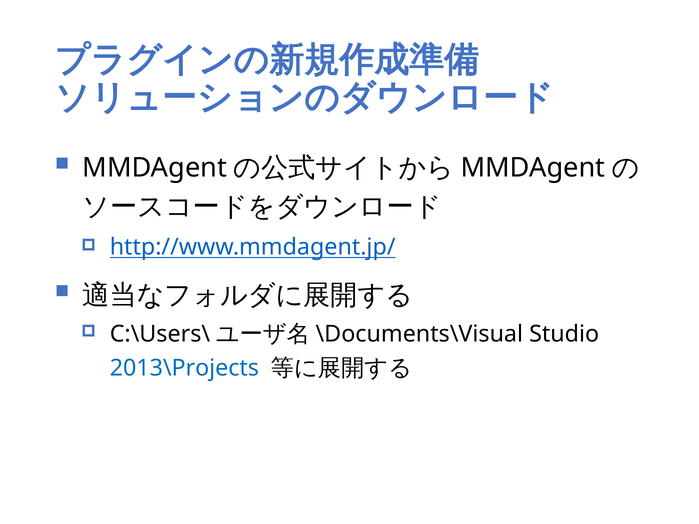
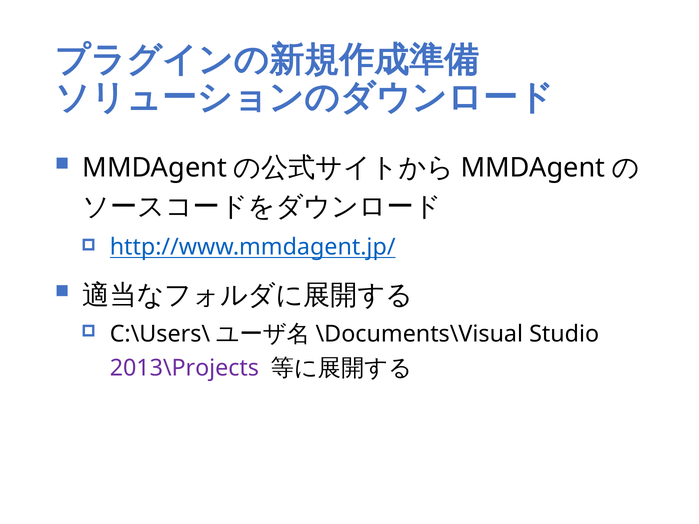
2013\Projects colour: blue -> purple (184, 368)
